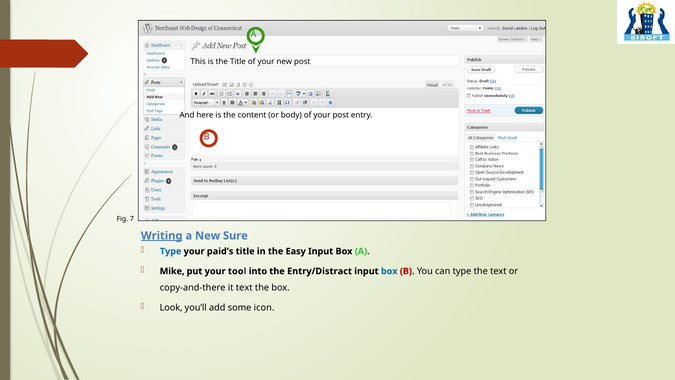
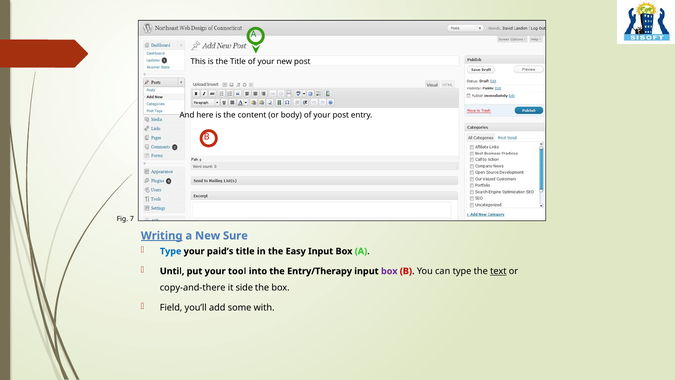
Mike: Mike -> Until (172, 271)
Entry/Distract: Entry/Distract -> Entry/Therapy (320, 271)
box colour: blue -> purple (389, 271)
text underline: none -> present (498, 271)
it text: text -> side (244, 287)
Look: Look -> Field (171, 307)
icon: icon -> with (264, 307)
